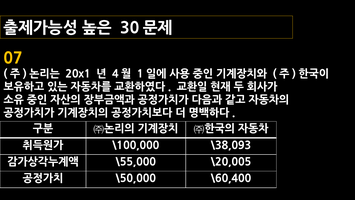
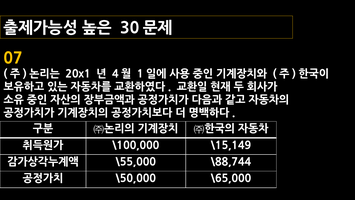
\38,093: \38,093 -> \15,149 (231, 145)
\20,005: \20,005 -> \88,744 (231, 162)
\60,400: \60,400 -> \65,000 (231, 178)
